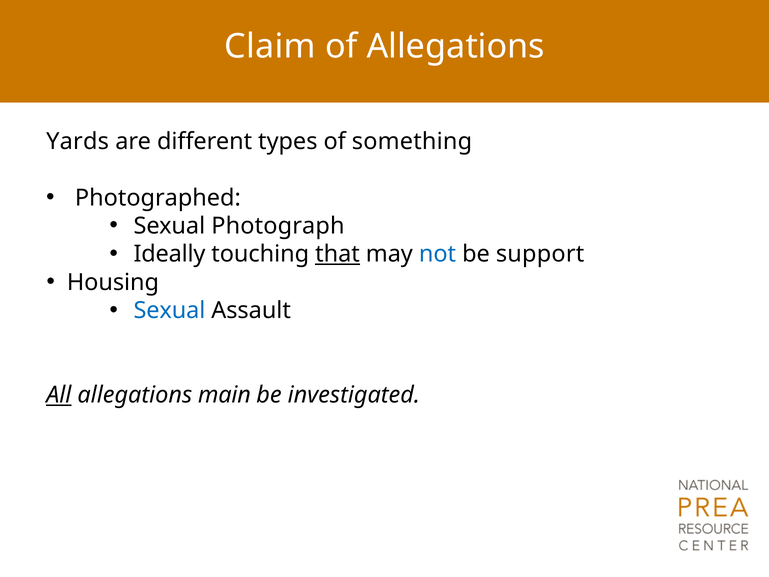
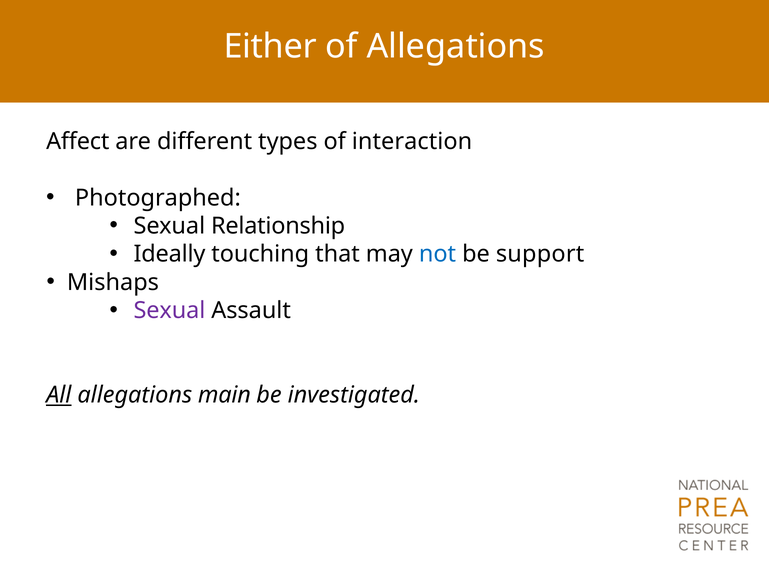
Claim: Claim -> Either (270, 47)
Yards: Yards -> Affect (78, 141)
something: something -> interaction (412, 141)
Photograph: Photograph -> Relationship (278, 226)
that underline: present -> none (337, 254)
Housing: Housing -> Mishaps (113, 282)
Sexual colour: blue -> purple (169, 310)
